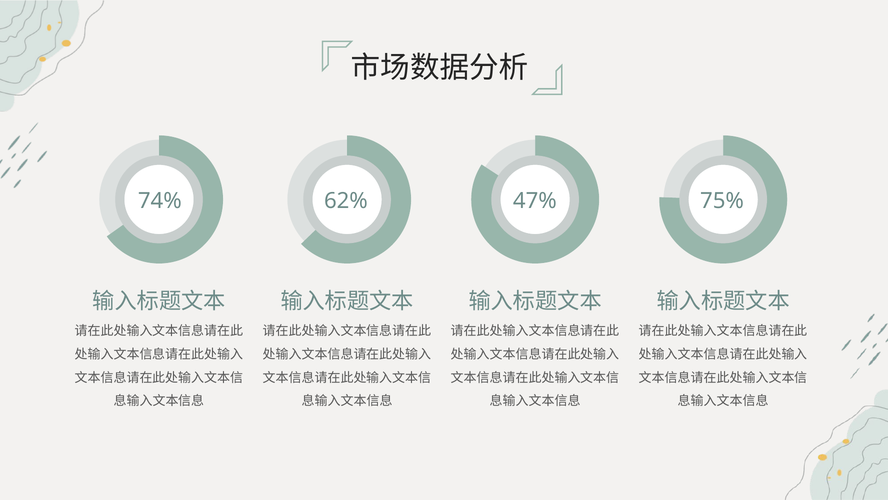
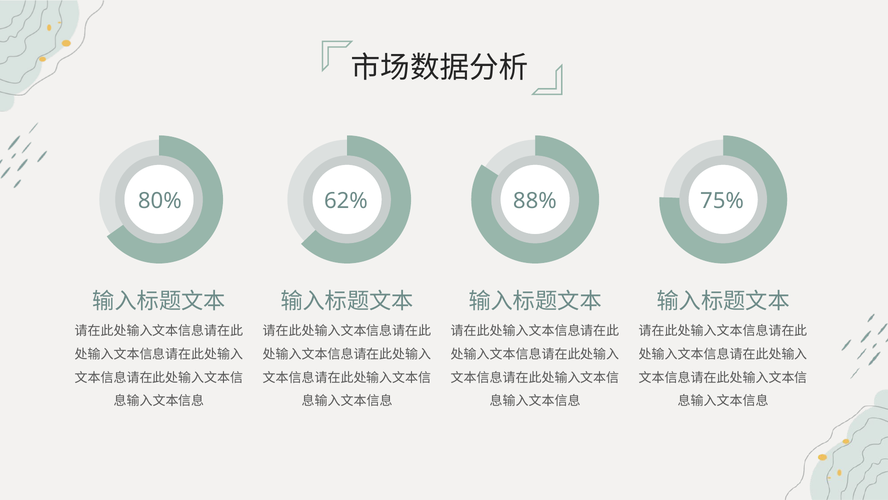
74%: 74% -> 80% (160, 201)
47%: 47% -> 88% (535, 201)
